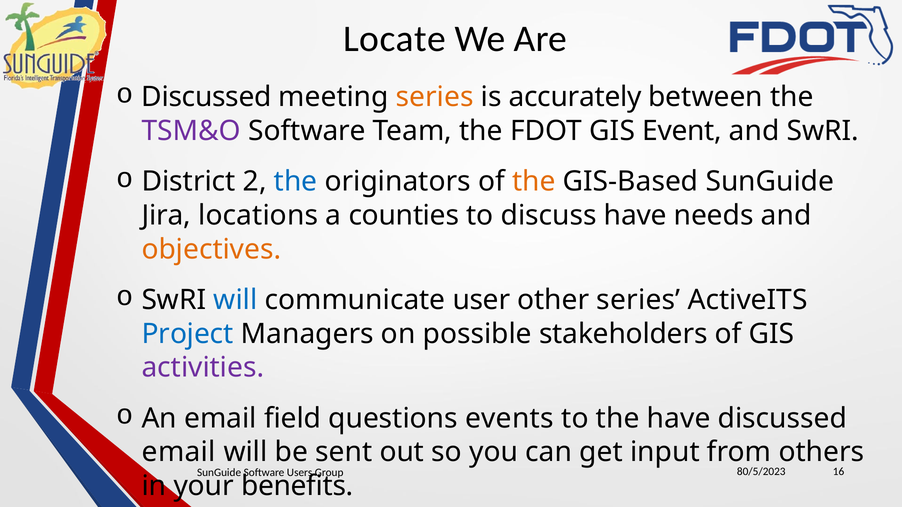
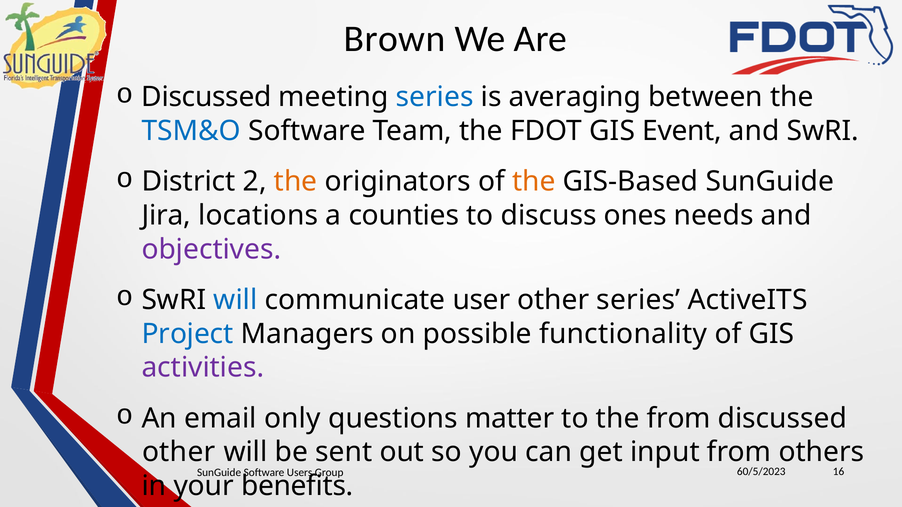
Locate: Locate -> Brown (395, 39)
series colour: orange -> blue (435, 97)
accurately: accurately -> averaging (575, 97)
TSM&O colour: purple -> blue (191, 131)
the colour: blue -> orange (296, 182)
discuss have: have -> ones (635, 216)
objectives colour: orange -> purple (211, 249)
stakeholders: stakeholders -> functionality (623, 334)
field: field -> only (292, 419)
events: events -> matter (510, 419)
the have: have -> from (679, 419)
email: email -> other (179, 452)
80/5/2023: 80/5/2023 -> 60/5/2023 (761, 472)
